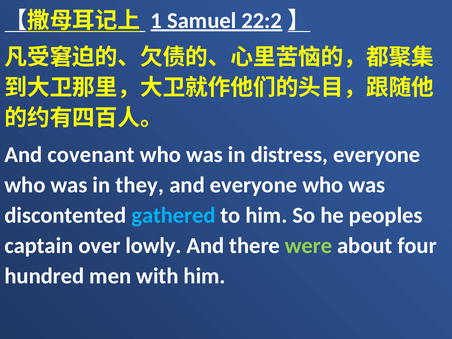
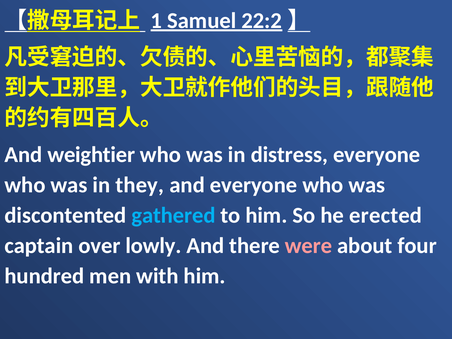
covenant: covenant -> weightier (91, 155)
peoples: peoples -> erected (386, 215)
were colour: light green -> pink (309, 246)
